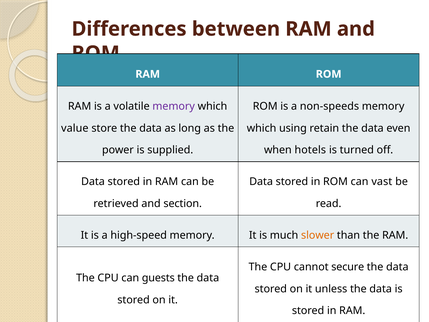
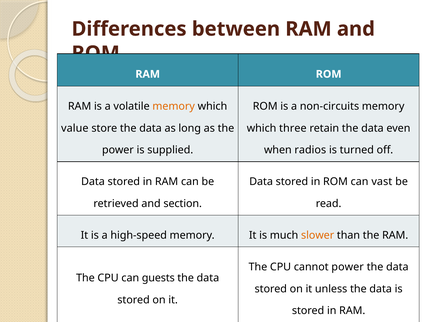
memory colour: purple -> orange (174, 106)
non-speeds: non-speeds -> non-circuits (329, 106)
using: using -> three (293, 128)
hotels: hotels -> radios (310, 150)
cannot secure: secure -> power (348, 267)
